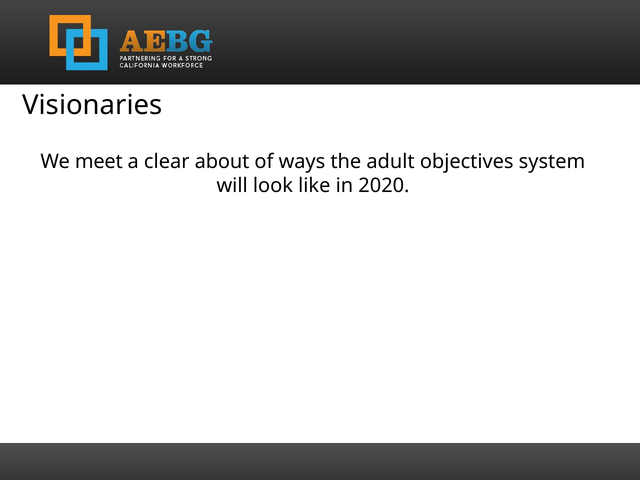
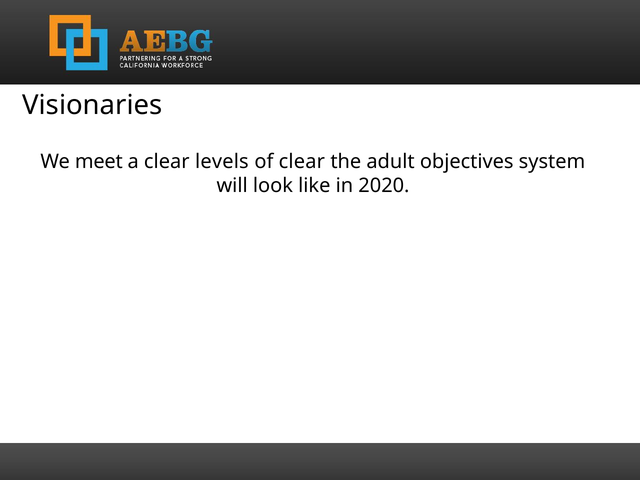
about: about -> levels (222, 161)
of ways: ways -> clear (302, 161)
